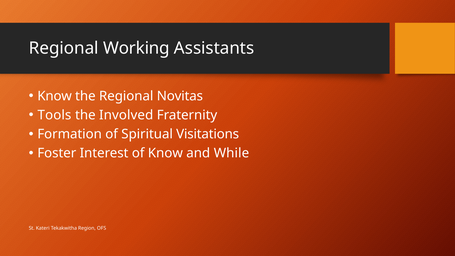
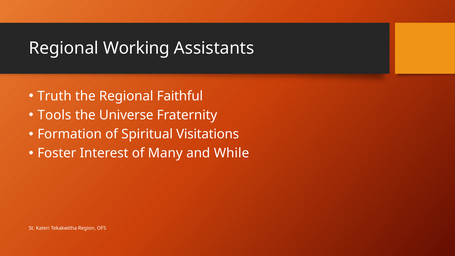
Know: Know -> Truth (54, 96)
Novitas: Novitas -> Faithful (180, 96)
Involved: Involved -> Universe (126, 115)
of Know: Know -> Many (165, 153)
